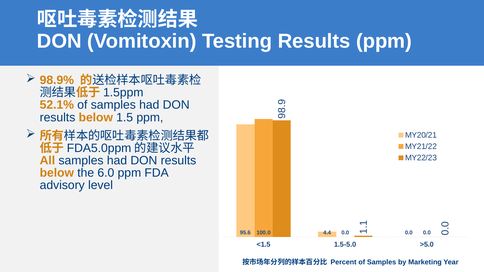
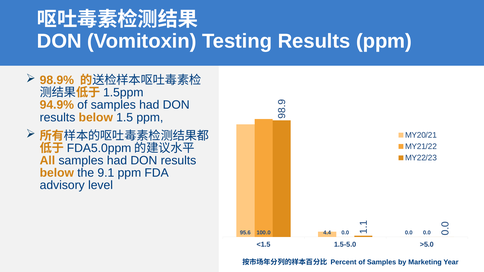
52.1%: 52.1% -> 94.9% (57, 105)
6.0: 6.0 -> 9.1 (106, 173)
